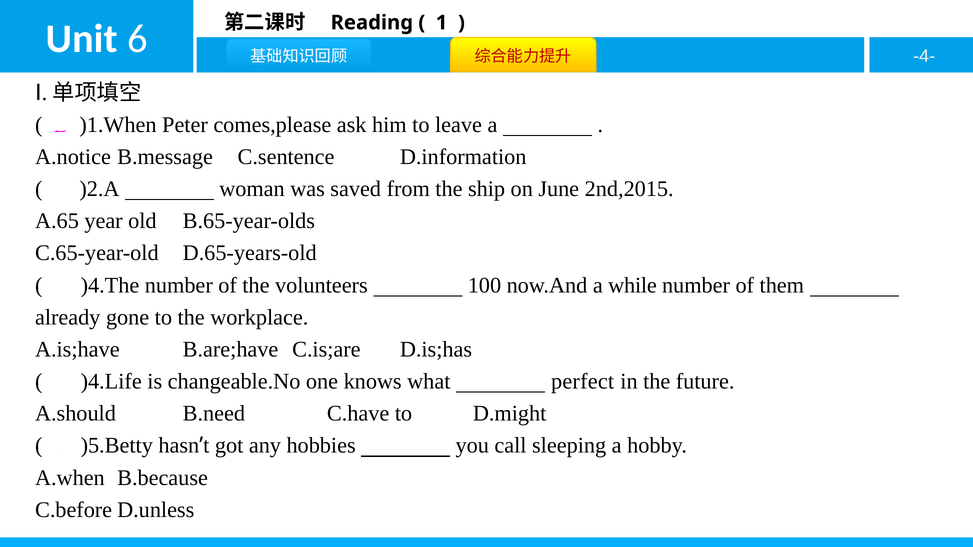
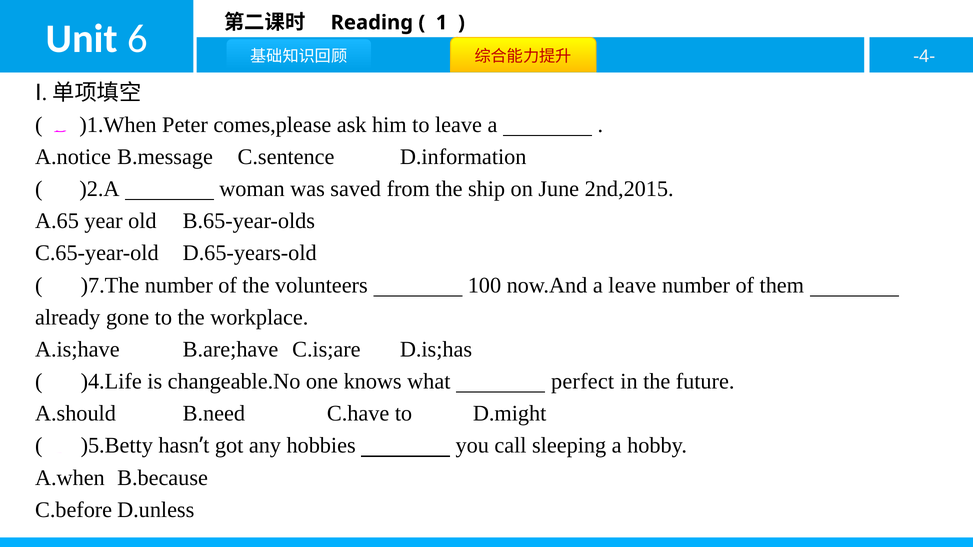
)4.The: )4.The -> )7.The (110, 285)
a while: while -> leave (632, 285)
